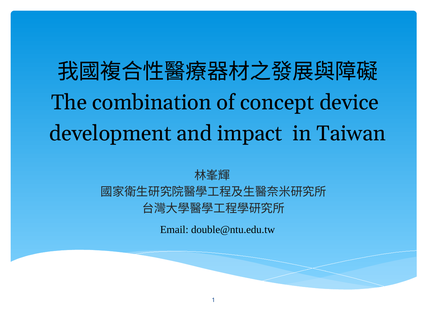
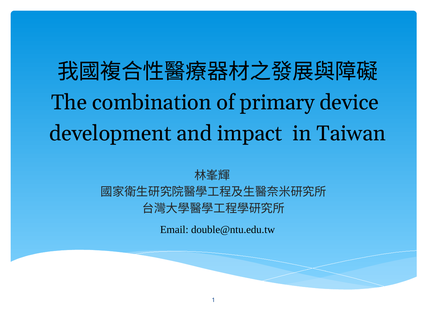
concept: concept -> primary (277, 103)
